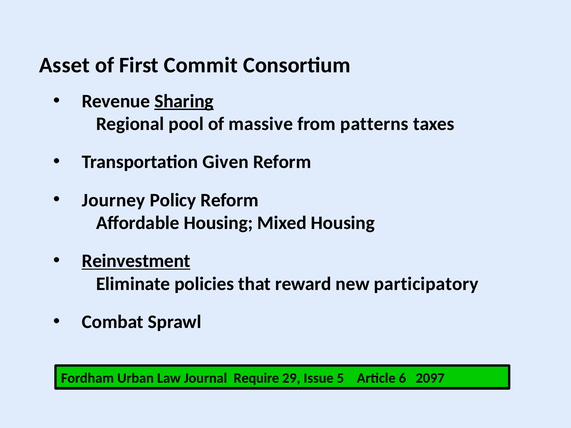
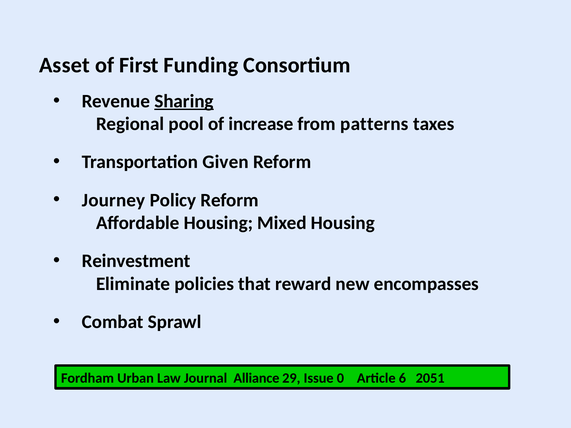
Commit: Commit -> Funding (201, 65)
massive: massive -> increase (261, 124)
Reinvestment underline: present -> none (136, 261)
participatory: participatory -> encompasses (426, 284)
Require: Require -> Alliance (256, 378)
5: 5 -> 0 (340, 378)
2097: 2097 -> 2051 (430, 378)
